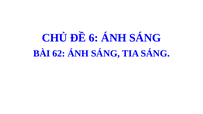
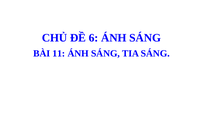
62: 62 -> 11 (59, 54)
